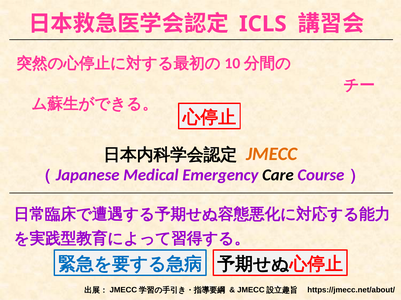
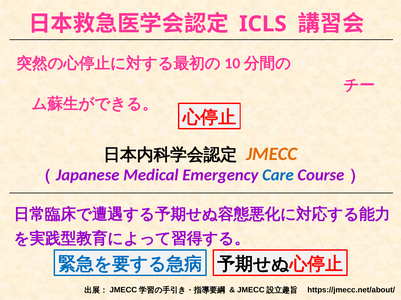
Care colour: black -> blue (278, 176)
